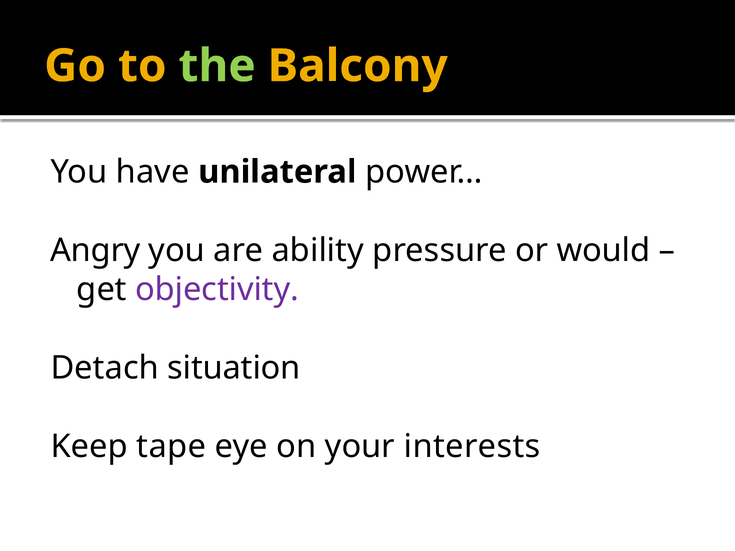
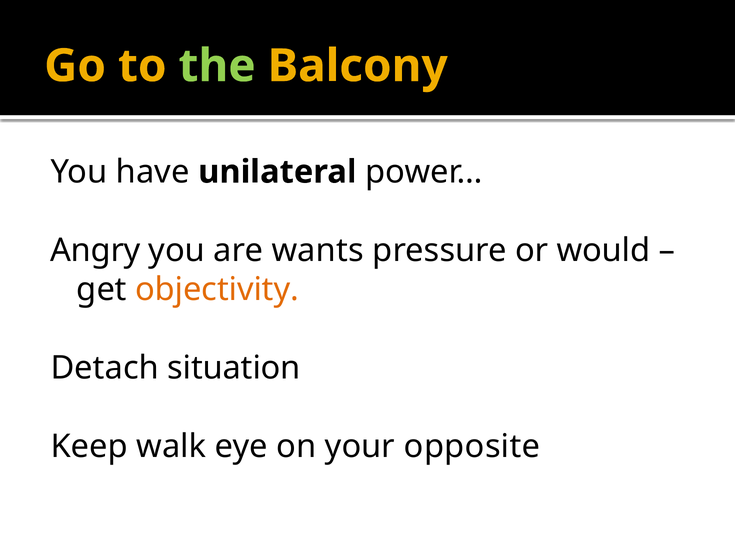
ability: ability -> wants (318, 250)
objectivity colour: purple -> orange (217, 290)
tape: tape -> walk (171, 447)
interests: interests -> opposite (472, 447)
